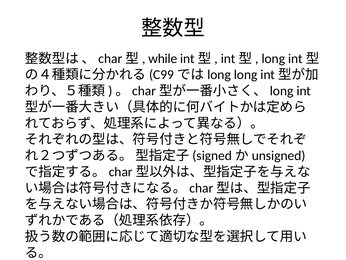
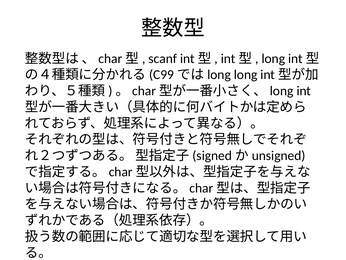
while: while -> scanf (163, 58)
